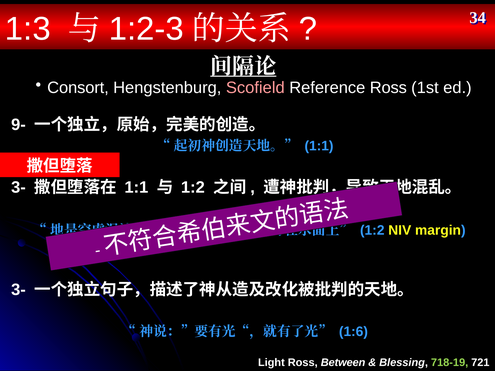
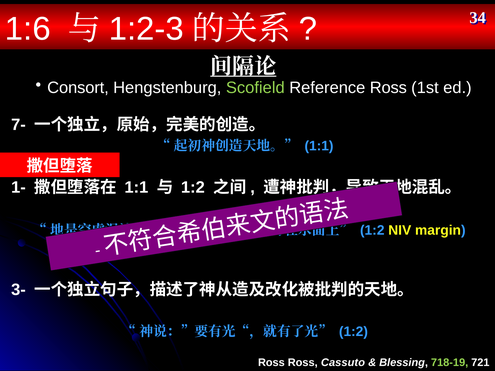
1:3: 1:3 -> 1:6 (28, 29)
Scofield colour: pink -> light green (255, 88)
9-: 9- -> 7- (18, 125)
3-: 3- -> 1- (18, 188)
1:6: 1:6 -> 1:2 (353, 332)
Light: Light -> Ross (271, 363)
Between: Between -> Cassuto (343, 363)
